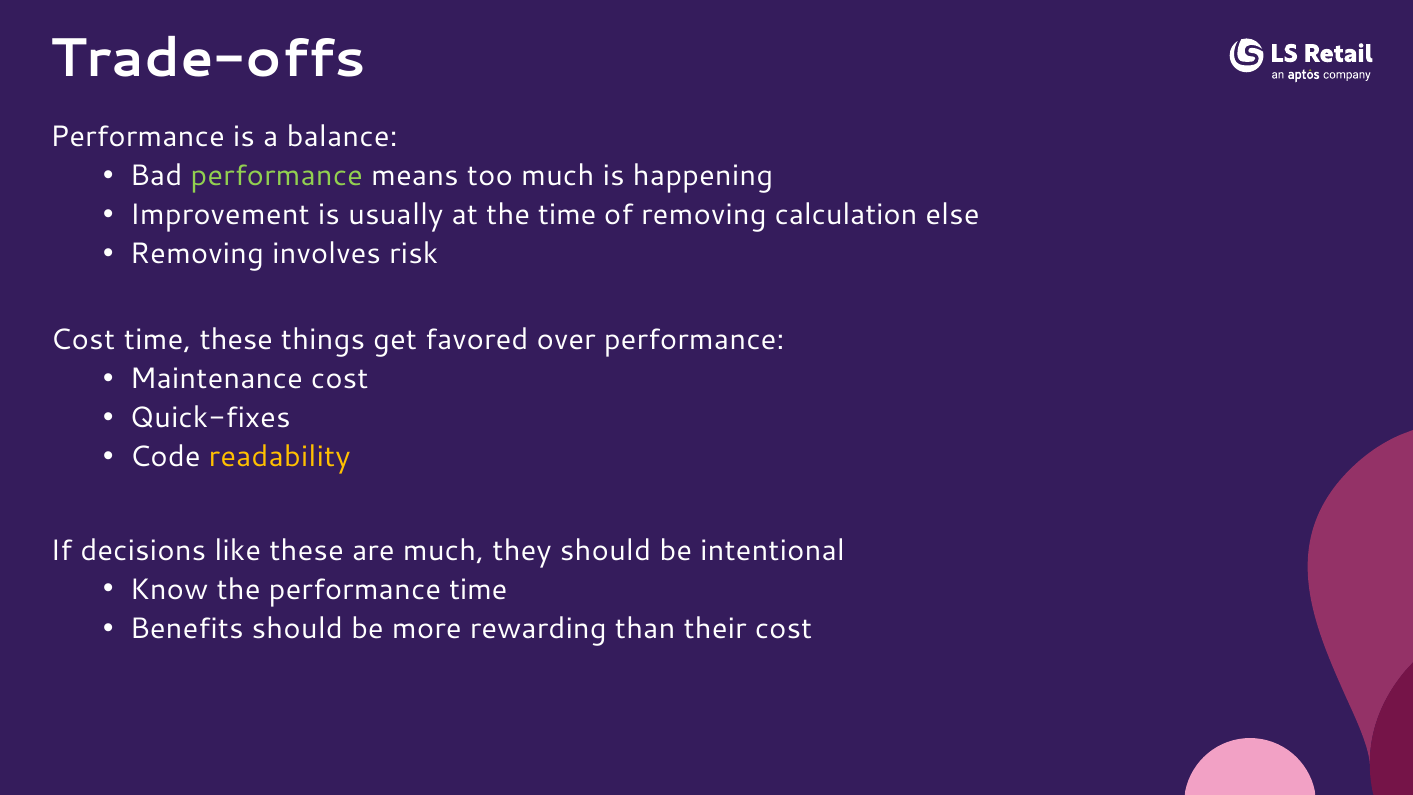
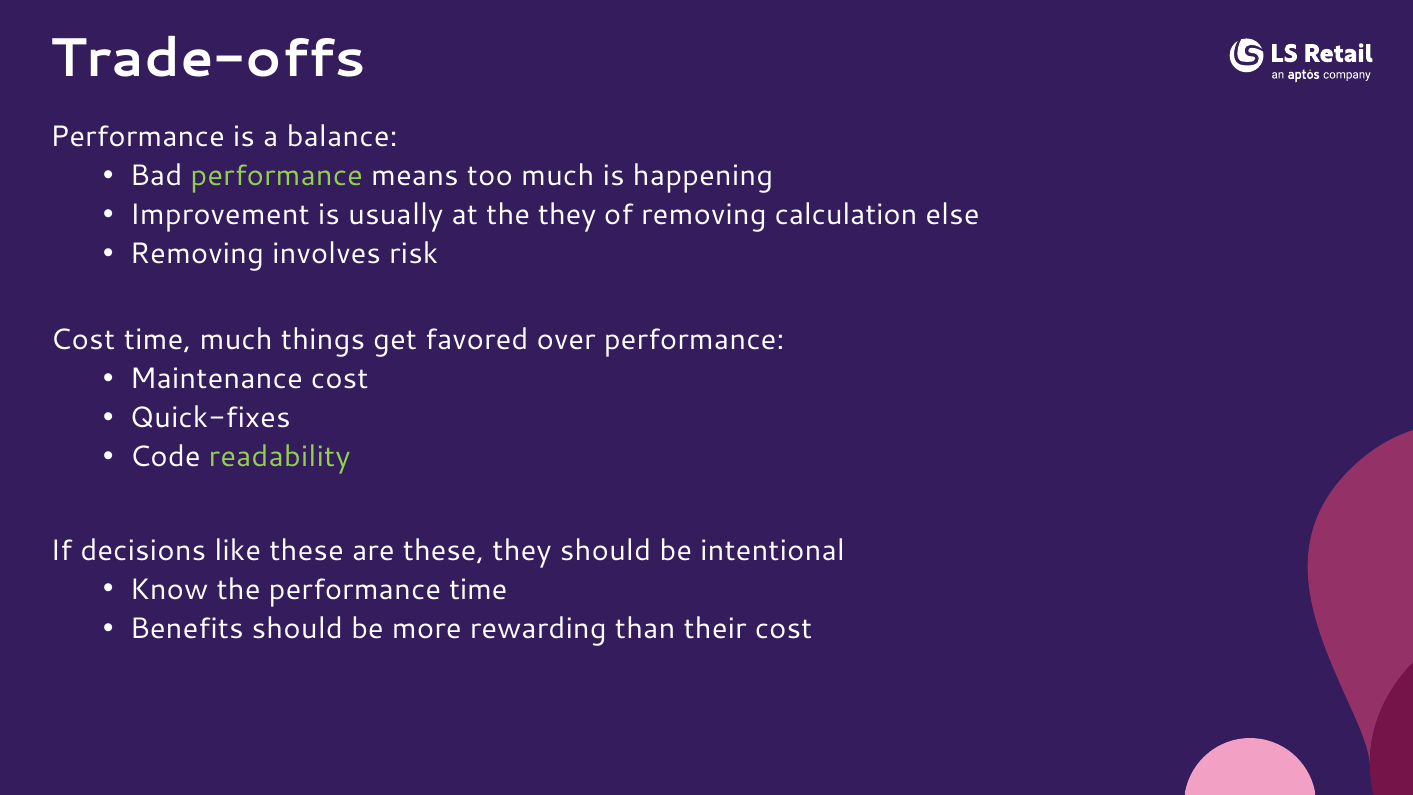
the time: time -> they (567, 215)
time these: these -> much (236, 340)
readability colour: yellow -> light green (280, 457)
are much: much -> these (444, 550)
